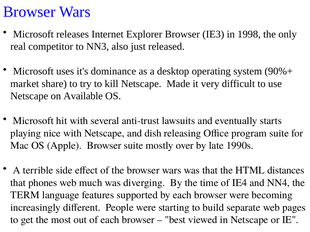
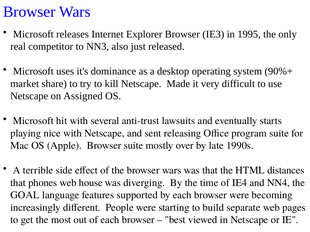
1998: 1998 -> 1995 (249, 34)
Available: Available -> Assigned (83, 96)
dish: dish -> sent (153, 133)
much: much -> house (91, 183)
TERM: TERM -> GOAL (25, 195)
